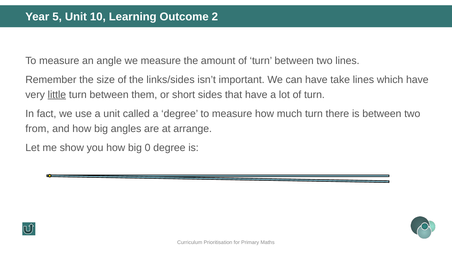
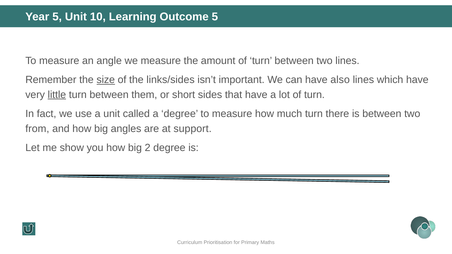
Outcome 2: 2 -> 5 (215, 17)
size underline: none -> present (106, 80)
take: take -> also (340, 80)
arrange: arrange -> support (193, 129)
0: 0 -> 2 (148, 148)
